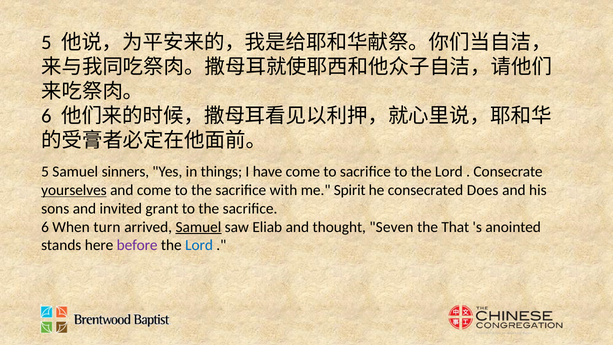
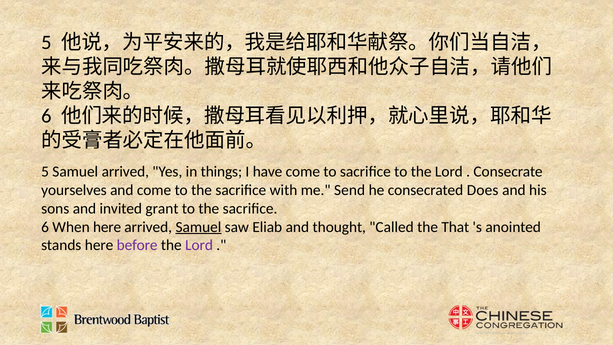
Samuel sinners: sinners -> arrived (125, 172)
yourselves underline: present -> none (74, 190)
Spirit: Spirit -> Send (350, 190)
When turn: turn -> here (107, 227)
Seven: Seven -> Called (392, 227)
Lord colour: blue -> purple (199, 245)
